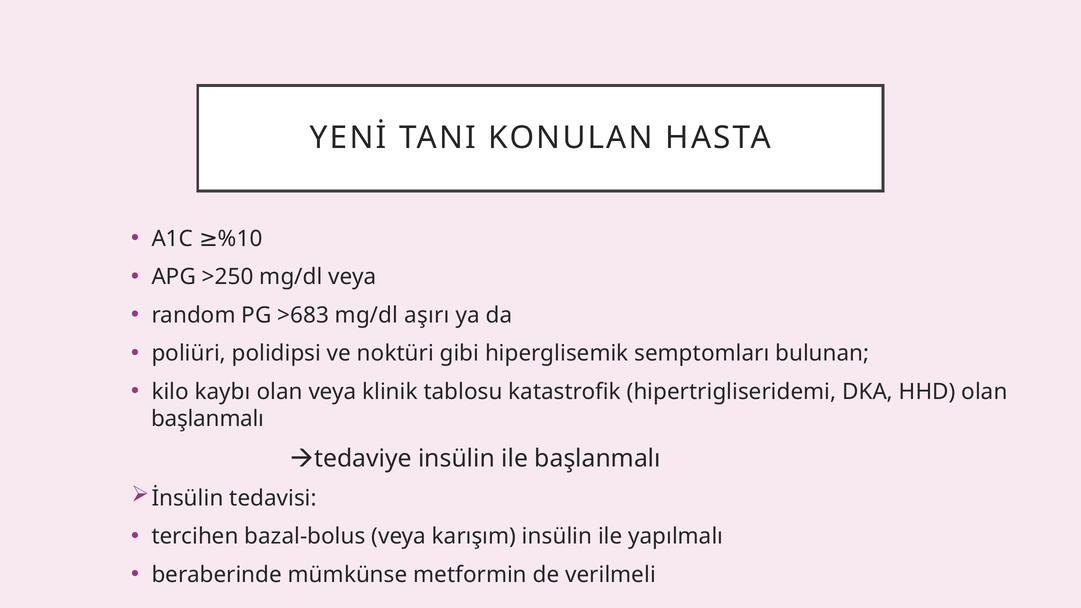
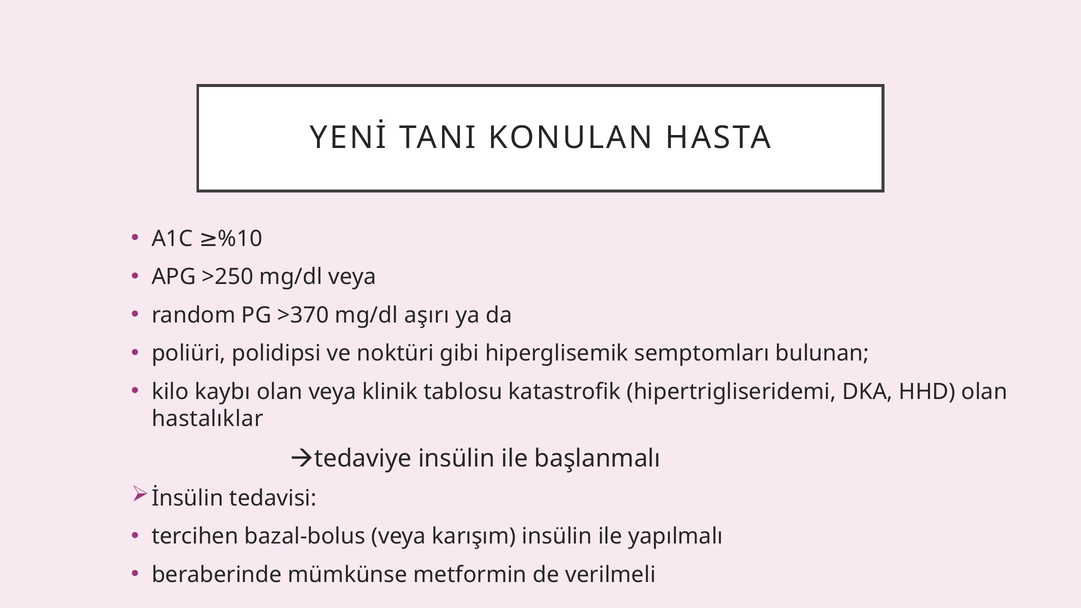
>683: >683 -> >370 (303, 315)
başlanmalı: başlanmalı -> hastalıklar (208, 419)
